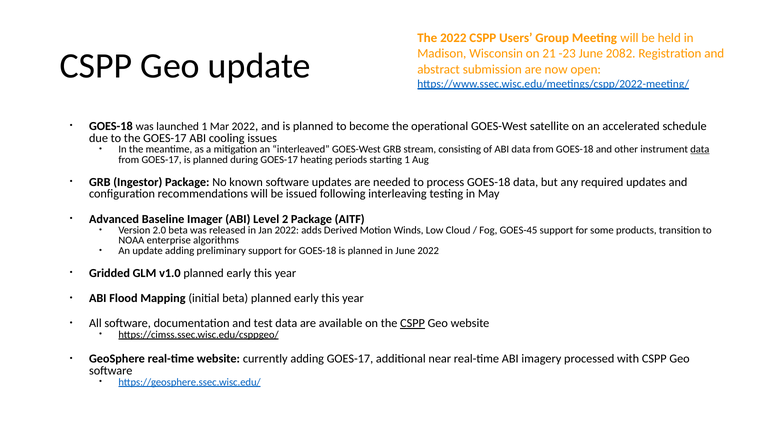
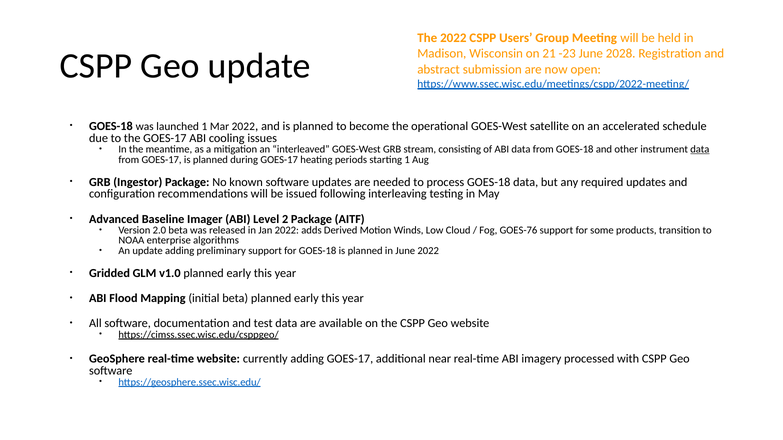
2082: 2082 -> 2028 (621, 54)
GOES-45: GOES-45 -> GOES-76 (519, 230)
CSPP underline: present -> none (413, 324)
